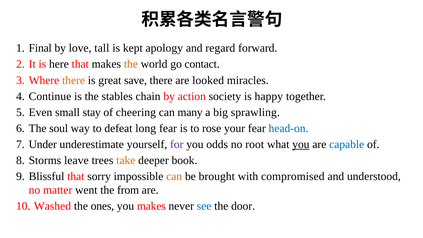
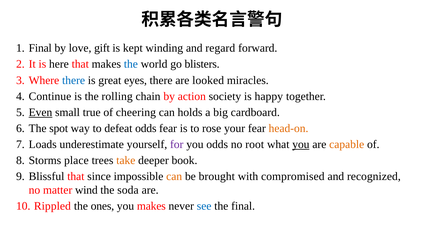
tall: tall -> gift (102, 48)
apology: apology -> winding (164, 48)
the colour: orange -> blue (131, 64)
contact: contact -> blisters (202, 64)
there colour: orange -> blue (74, 80)
save: save -> eyes (136, 80)
stables: stables -> rolling (117, 96)
Even underline: none -> present (40, 112)
stay: stay -> true (92, 112)
many: many -> holds (190, 112)
sprawling: sprawling -> cardboard (255, 112)
soul: soul -> spot (59, 128)
defeat long: long -> odds (146, 128)
head-on colour: blue -> orange (289, 128)
Under: Under -> Loads (43, 144)
capable colour: blue -> orange (347, 144)
leave: leave -> place (76, 160)
sorry: sorry -> since (99, 176)
understood: understood -> recognized (374, 176)
went: went -> wind (86, 190)
from: from -> soda (128, 190)
Washed: Washed -> Rippled (52, 206)
the door: door -> final (243, 206)
